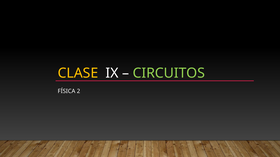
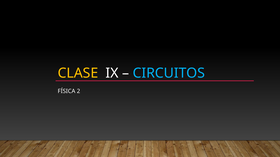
CIRCUITOS colour: light green -> light blue (169, 73)
